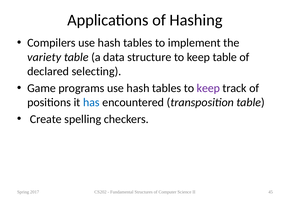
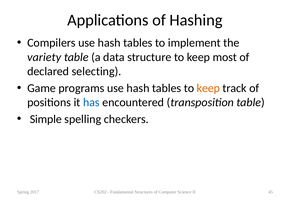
keep table: table -> most (225, 57)
keep colour: purple -> orange (208, 88)
Create: Create -> Simple (46, 119)
